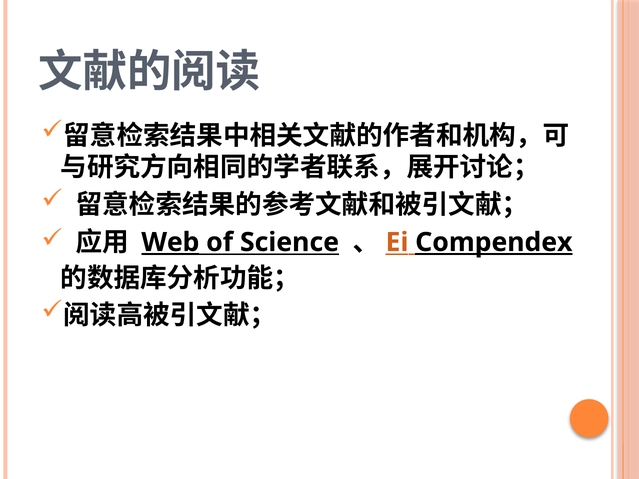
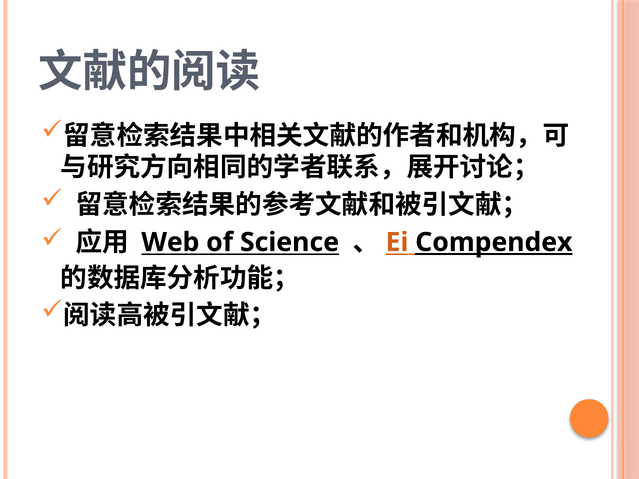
Web underline: present -> none (170, 242)
